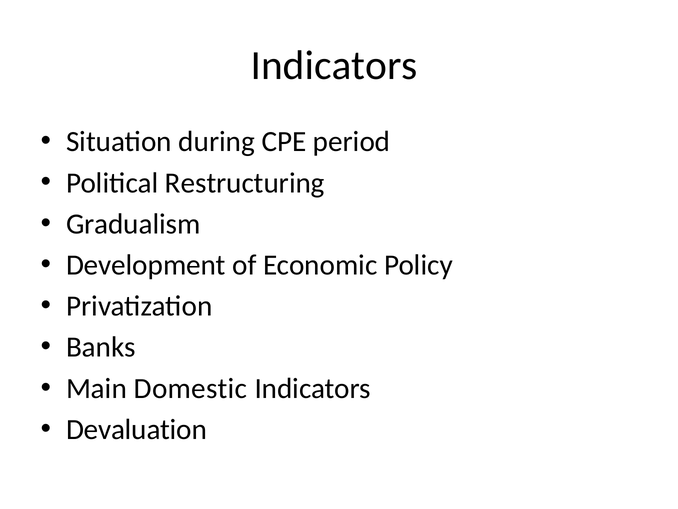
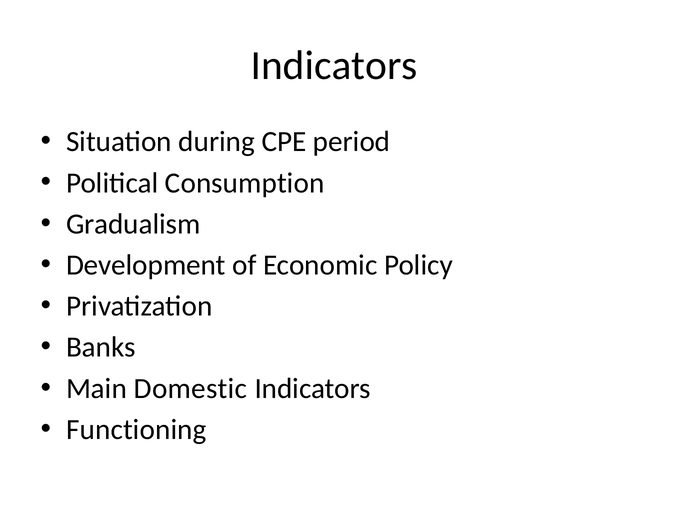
Restructuring: Restructuring -> Consumption (245, 183)
Devaluation: Devaluation -> Functioning (136, 429)
